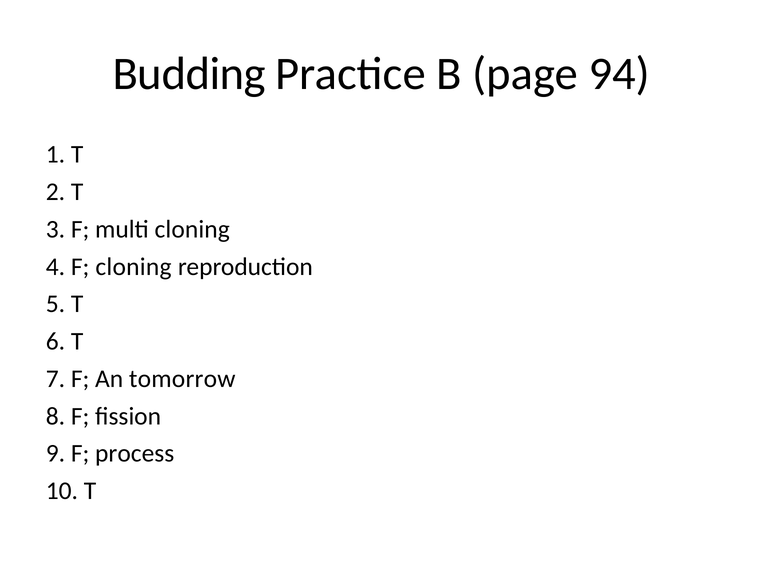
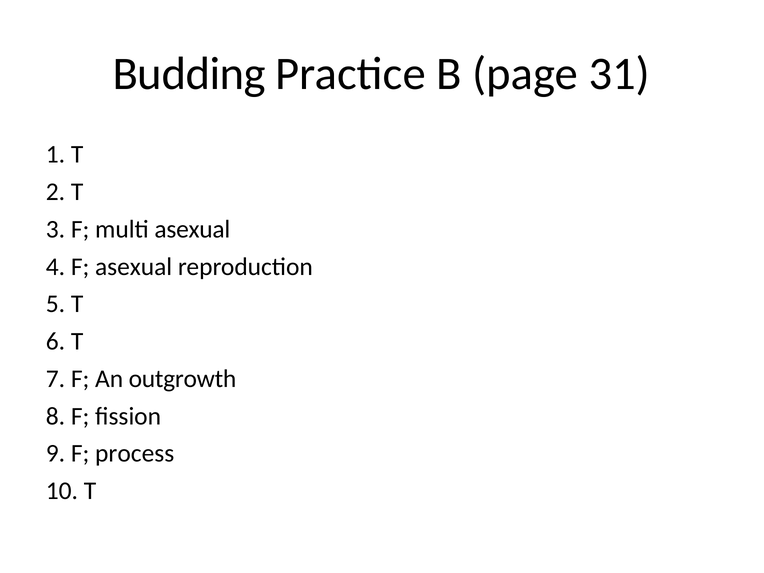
94: 94 -> 31 (619, 74)
multi cloning: cloning -> asexual (192, 229)
F cloning: cloning -> asexual (134, 267)
tomorrow: tomorrow -> outgrowth (182, 379)
